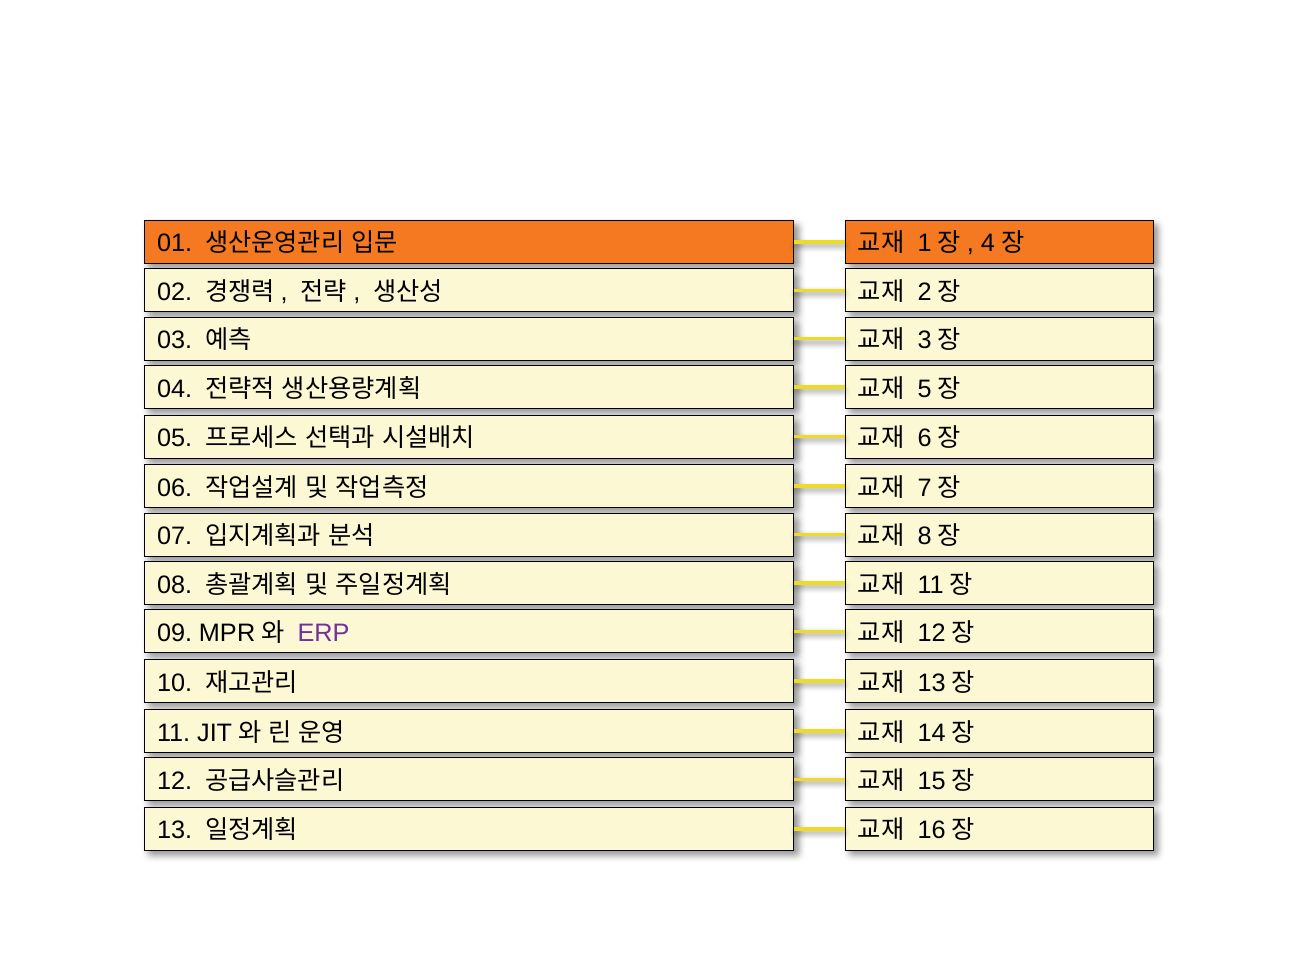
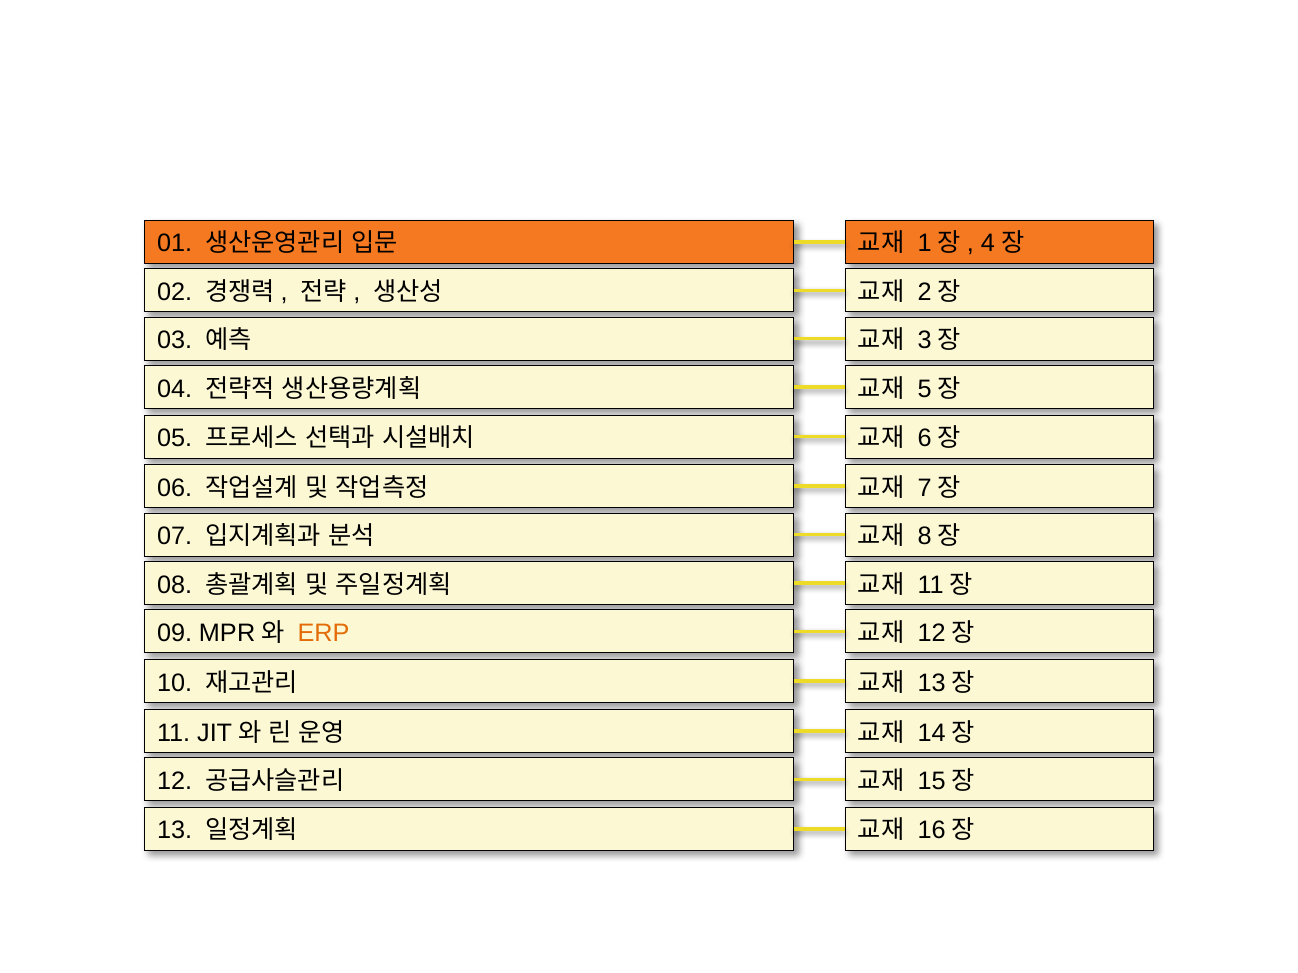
ERP colour: purple -> orange (324, 633)
